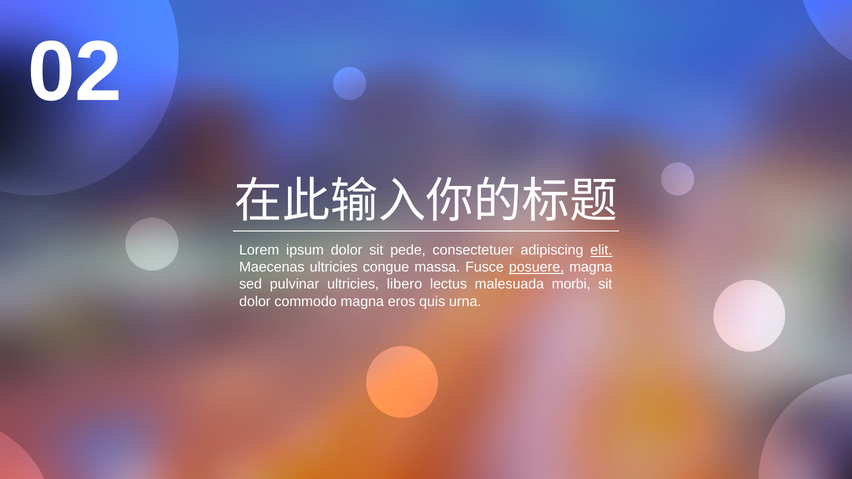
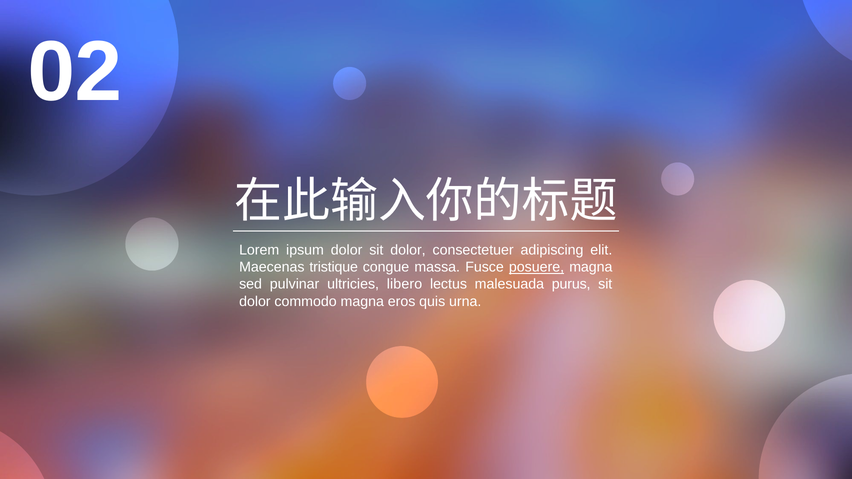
dolor sit pede: pede -> dolor (408, 250)
elit underline: present -> none (601, 250)
Maecenas ultricies: ultricies -> tristique (334, 267)
morbi: morbi -> purus (571, 284)
